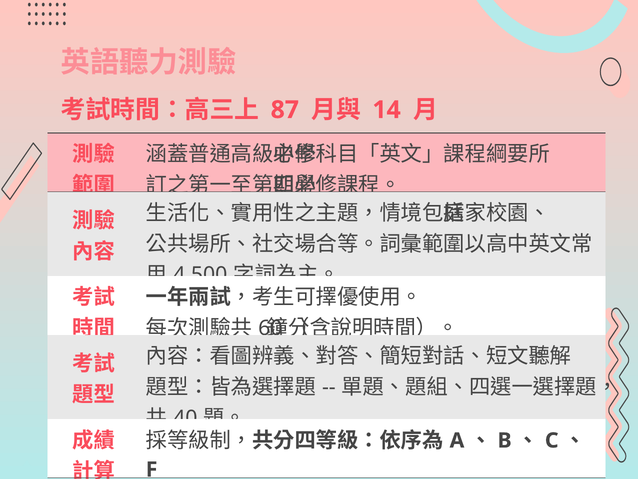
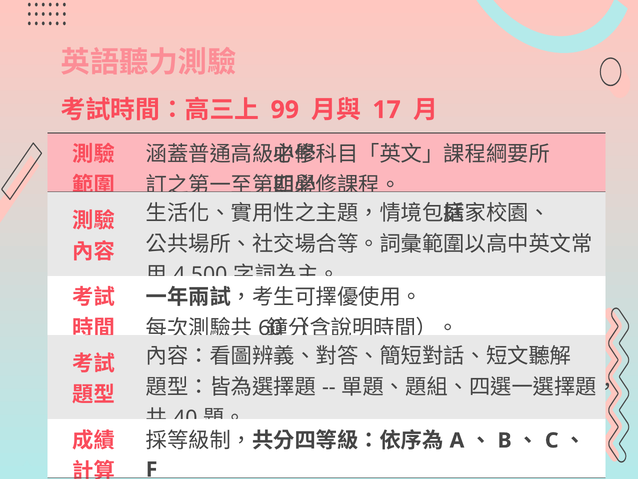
87: 87 -> 99 (285, 110)
14: 14 -> 17 (387, 110)
